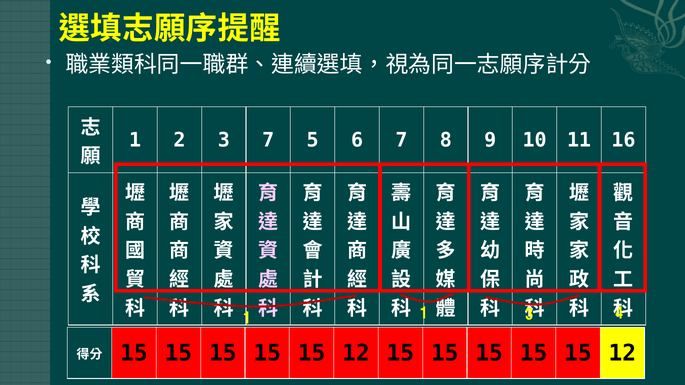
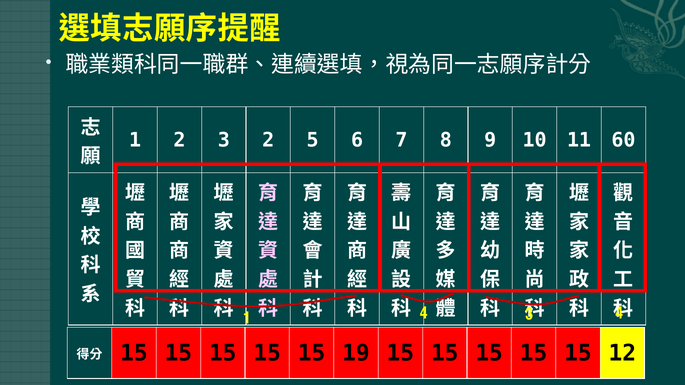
3 7: 7 -> 2 (268, 140)
16: 16 -> 60 (623, 140)
1 1: 1 -> 4 (424, 313)
12: 12 -> 19 (356, 354)
